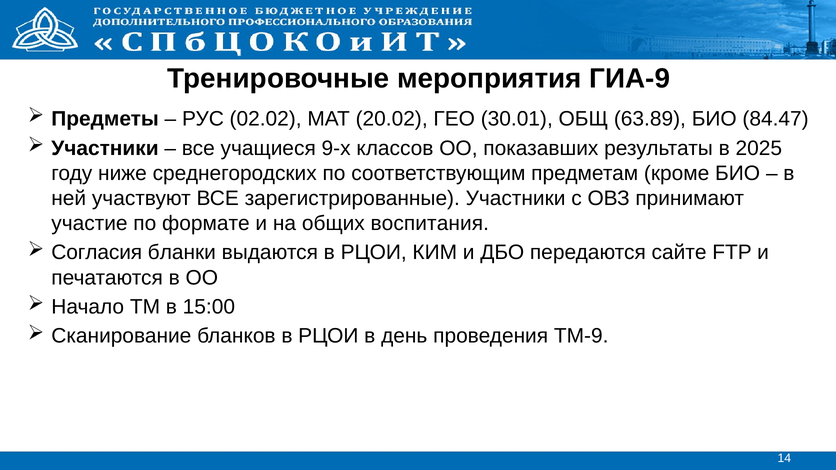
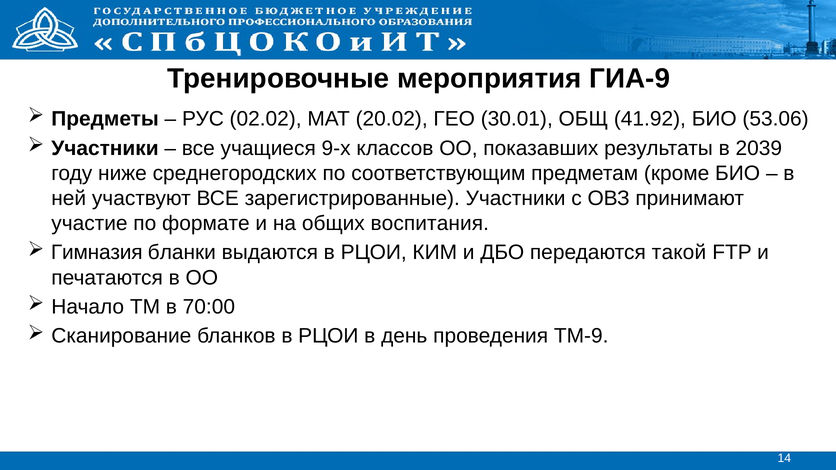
63.89: 63.89 -> 41.92 (650, 119)
84.47: 84.47 -> 53.06 (776, 119)
2025: 2025 -> 2039 (759, 148)
Согласия: Согласия -> Гимназия (97, 253)
сайте: сайте -> такой (679, 253)
15:00: 15:00 -> 70:00 (209, 307)
